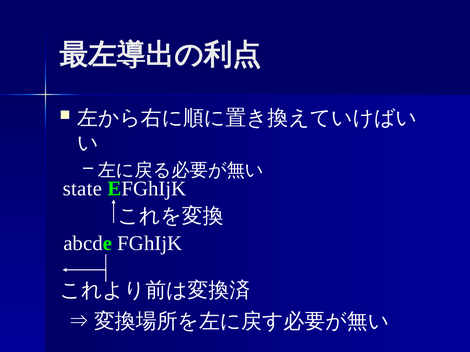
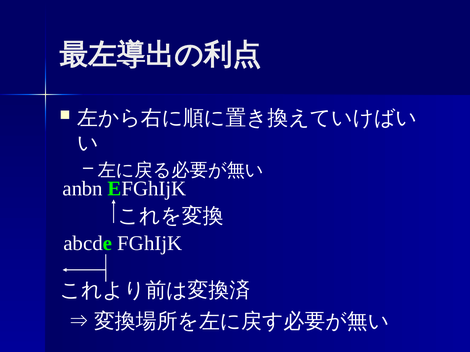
state: state -> anbn (83, 189)
